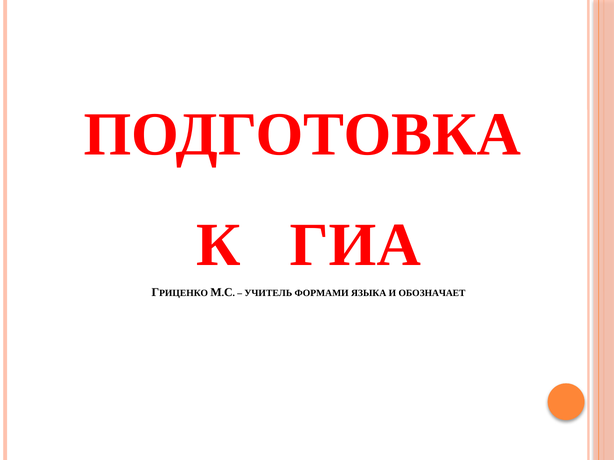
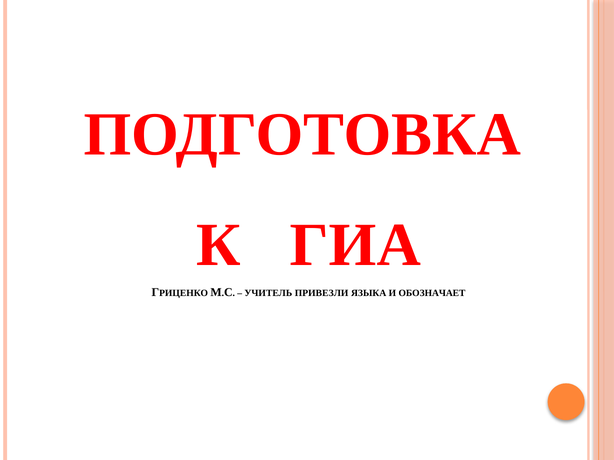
ФОРМАМИ: ФОРМАМИ -> ПРИВЕЗЛИ (322, 294)
